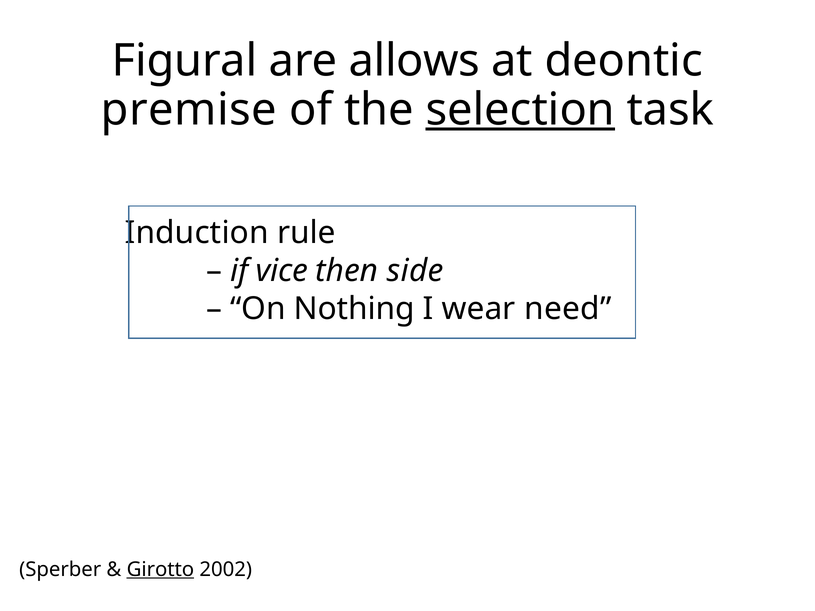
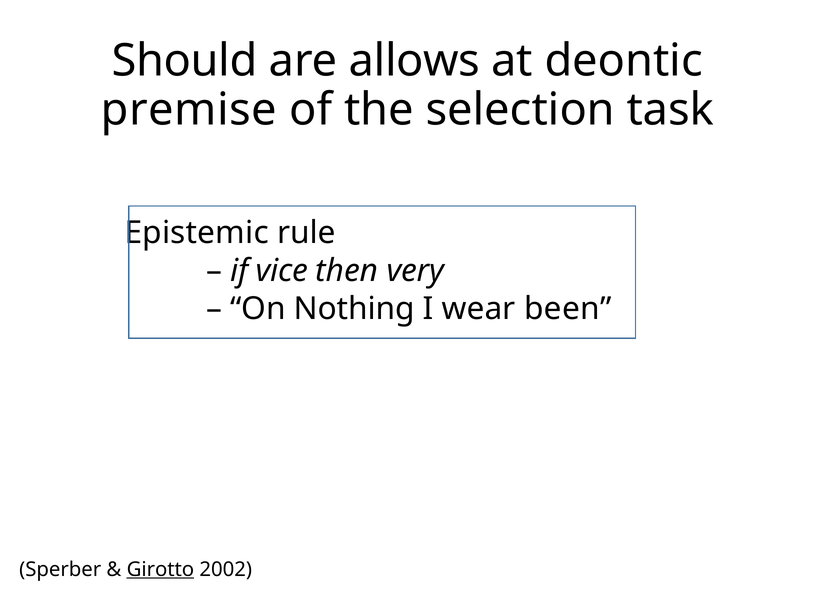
Figural: Figural -> Should (185, 61)
selection underline: present -> none (520, 110)
Induction: Induction -> Epistemic (197, 233)
side: side -> very (415, 271)
need: need -> been (568, 309)
